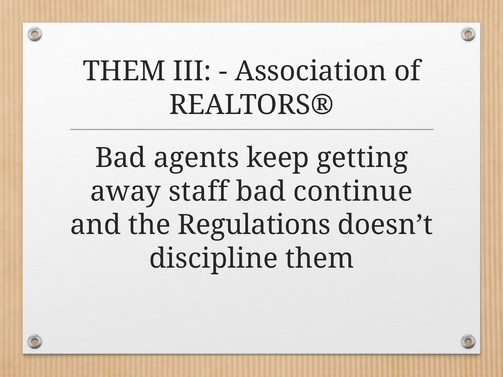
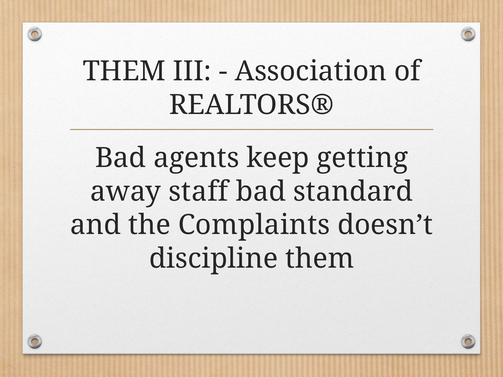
continue: continue -> standard (353, 192)
Regulations: Regulations -> Complaints (254, 225)
